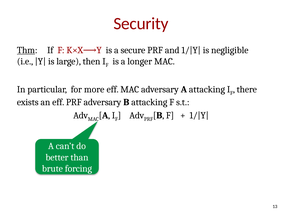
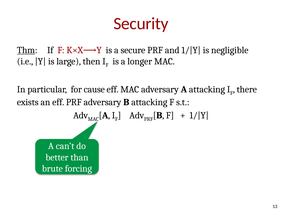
more: more -> cause (94, 89)
